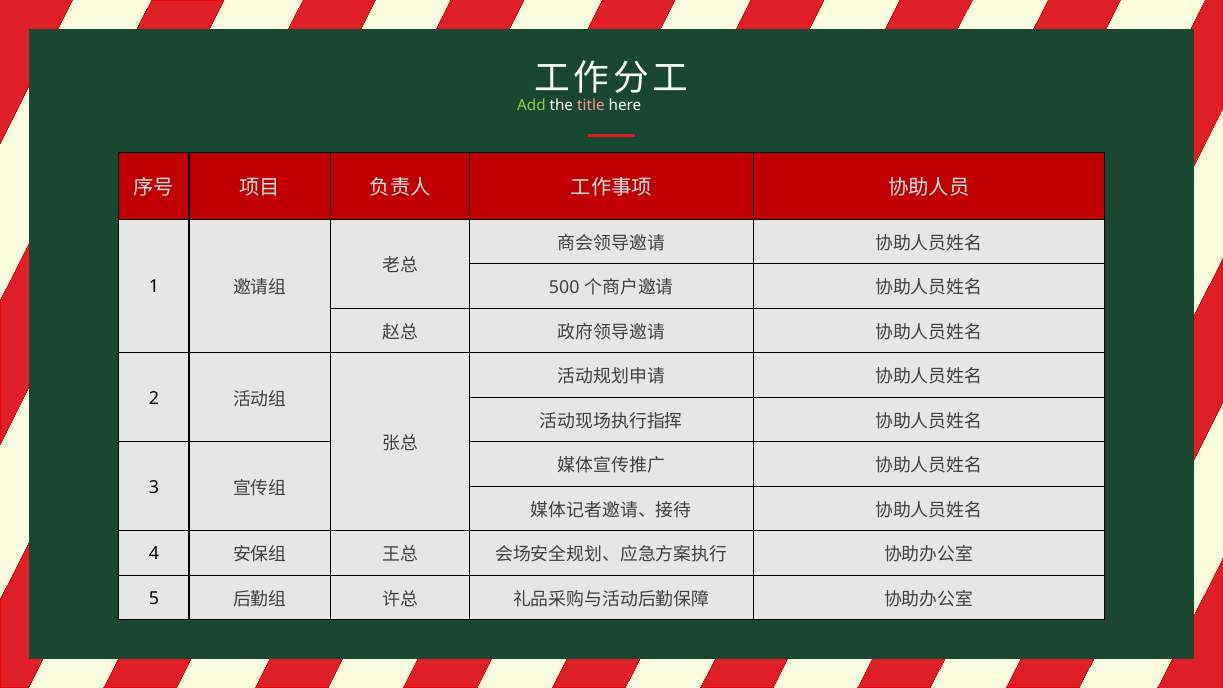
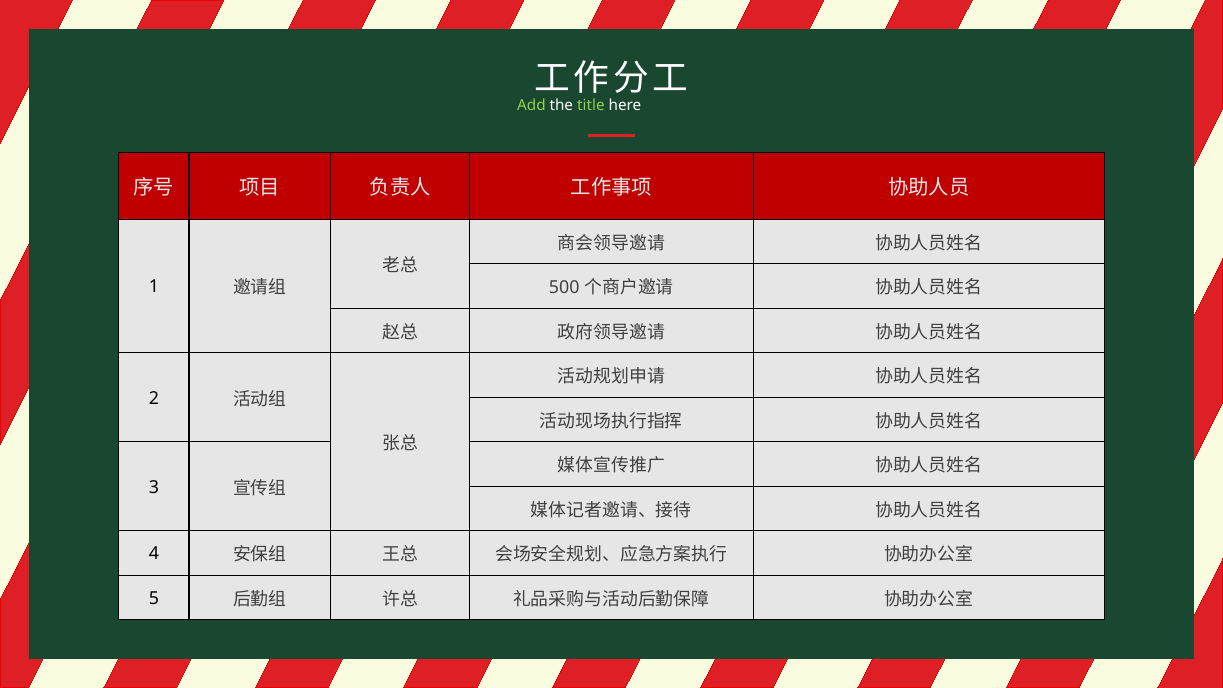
title colour: pink -> light green (591, 106)
